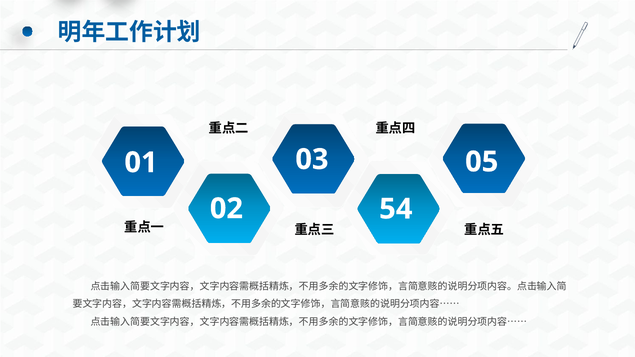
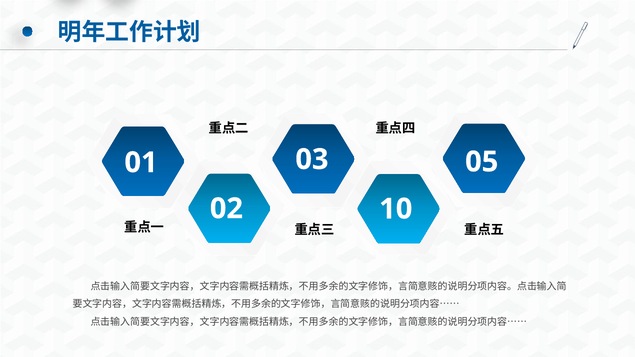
54: 54 -> 10 (396, 209)
